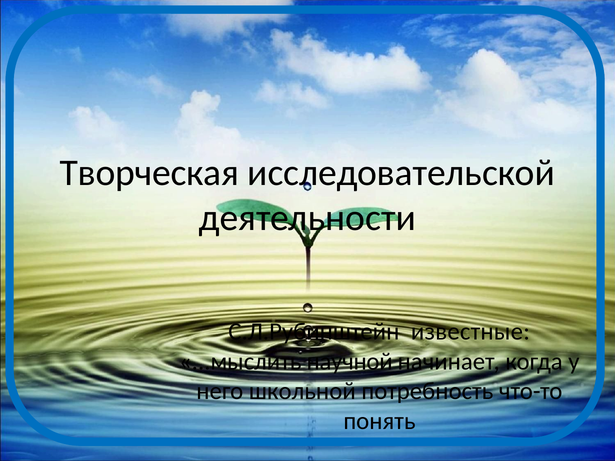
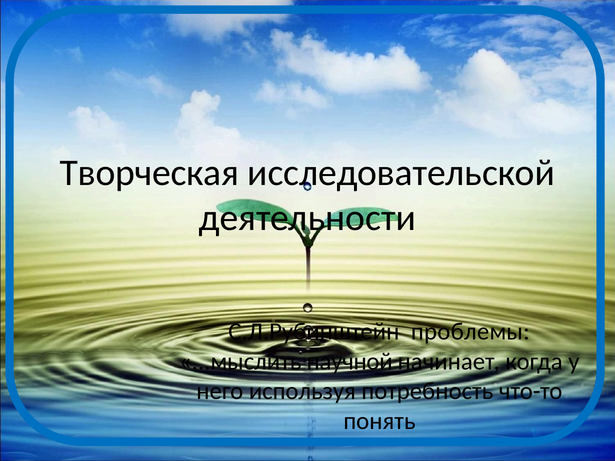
известные: известные -> проблемы (470, 332)
школьной: школьной -> используя (302, 391)
